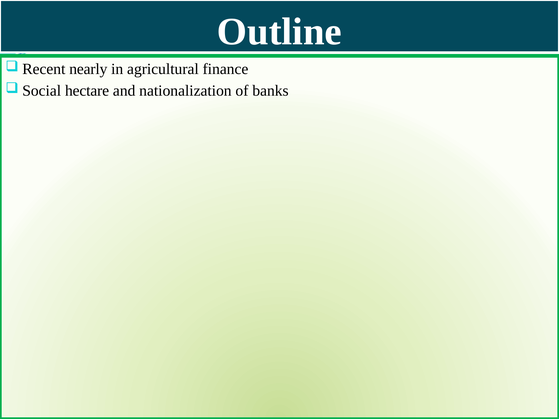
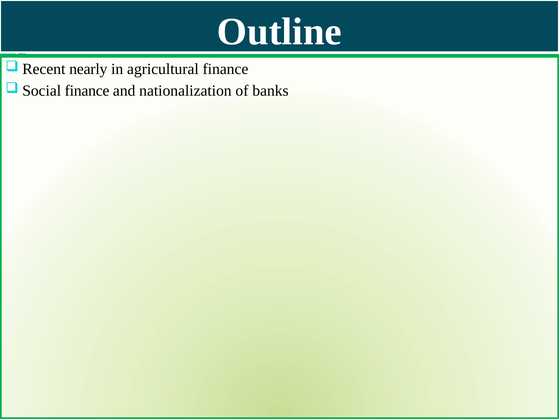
hectare: hectare -> finance (87, 91)
